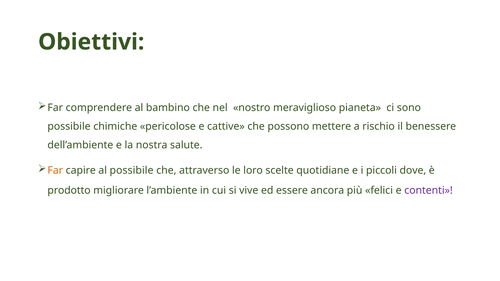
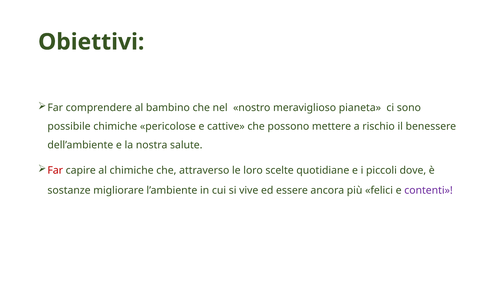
Far colour: orange -> red (55, 170)
al possibile: possibile -> chimiche (132, 170)
prodotto: prodotto -> sostanze (69, 190)
